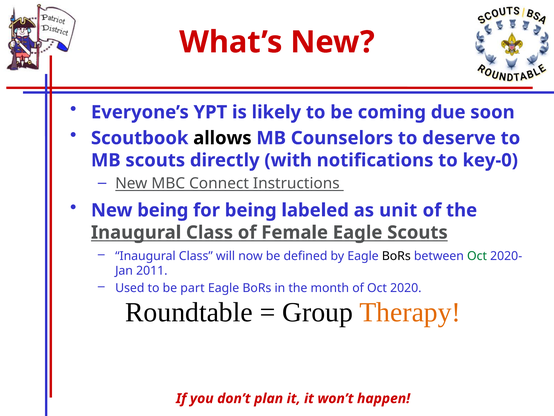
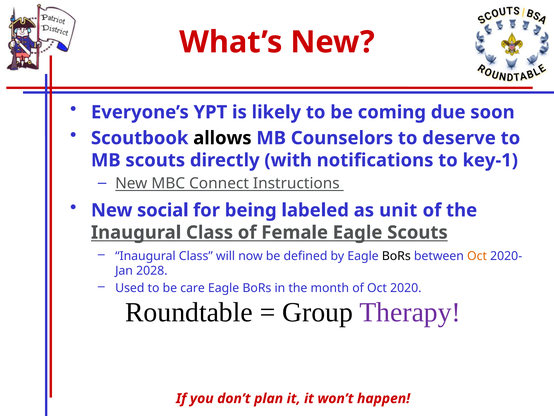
key-0: key-0 -> key-1 (490, 160)
New being: being -> social (163, 210)
Oct colour: green -> orange (477, 256)
2011: 2011 -> 2028 (152, 271)
part: part -> care (193, 288)
Therapy colour: orange -> purple (410, 312)
